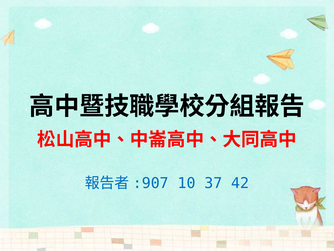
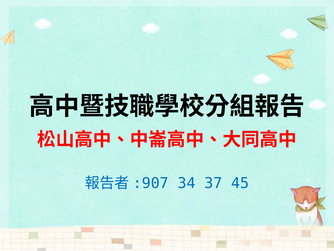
10: 10 -> 34 (187, 183)
42: 42 -> 45 (240, 183)
